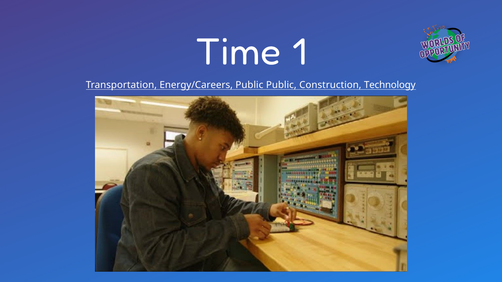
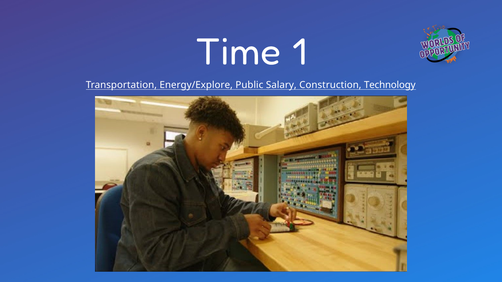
Energy/Careers: Energy/Careers -> Energy/Explore (196, 85)
Public Public: Public -> Salary (281, 85)
